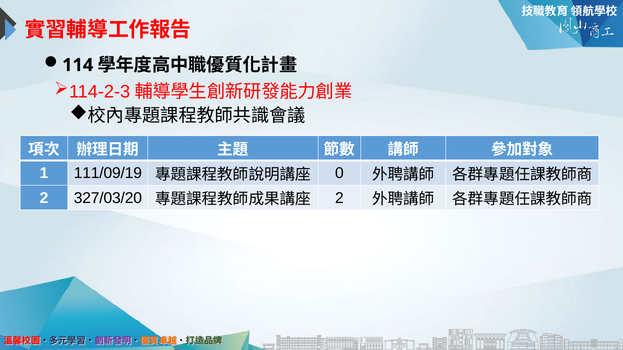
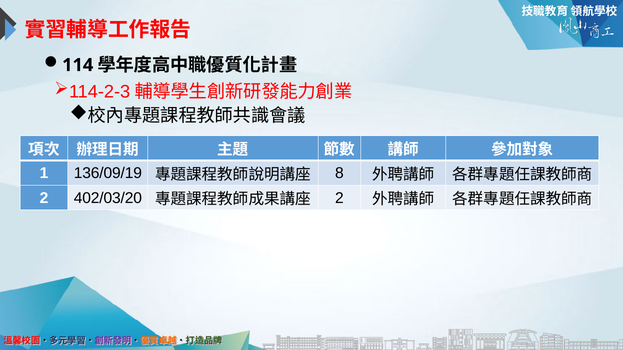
111/09/19: 111/09/19 -> 136/09/19 (108, 173)
0: 0 -> 8 (339, 173)
327/03/20: 327/03/20 -> 402/03/20 (108, 198)
